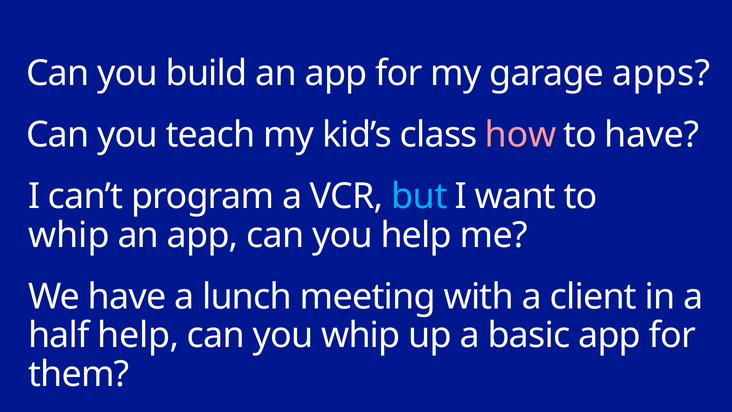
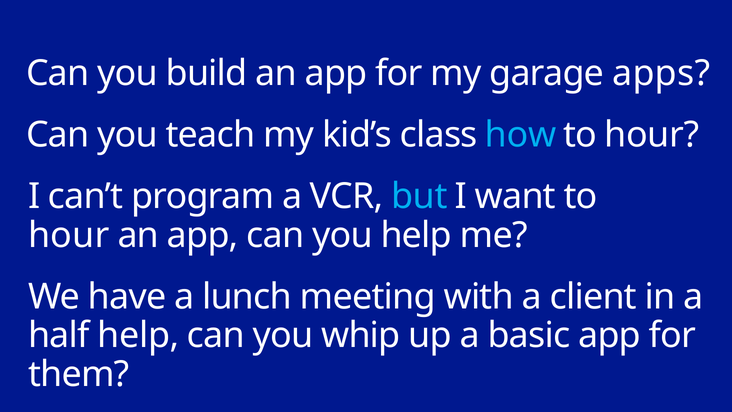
how colour: pink -> light blue (521, 135)
have: have -> hour (652, 135)
whip: whip -> hour (69, 235)
